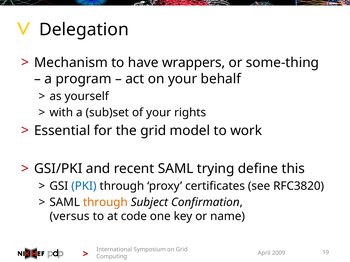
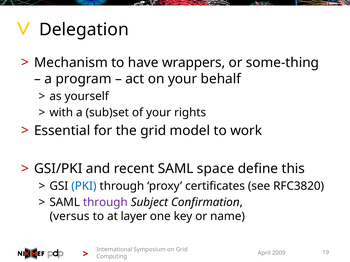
trying: trying -> space (216, 169)
through colour: orange -> purple (105, 203)
code: code -> layer (134, 217)
